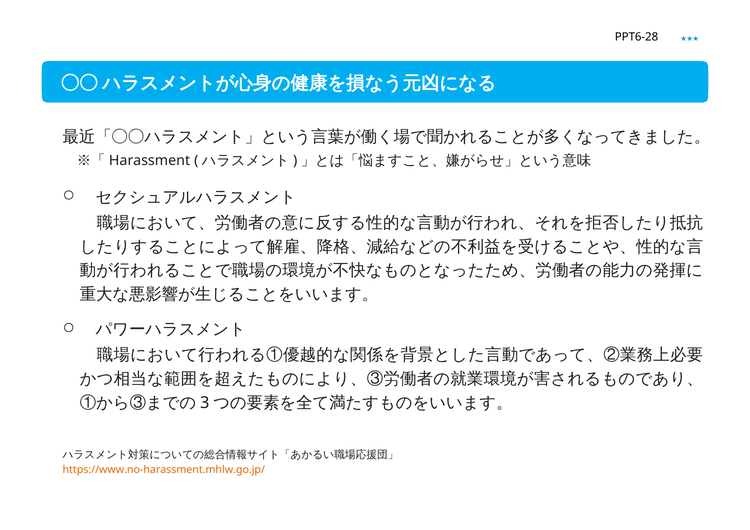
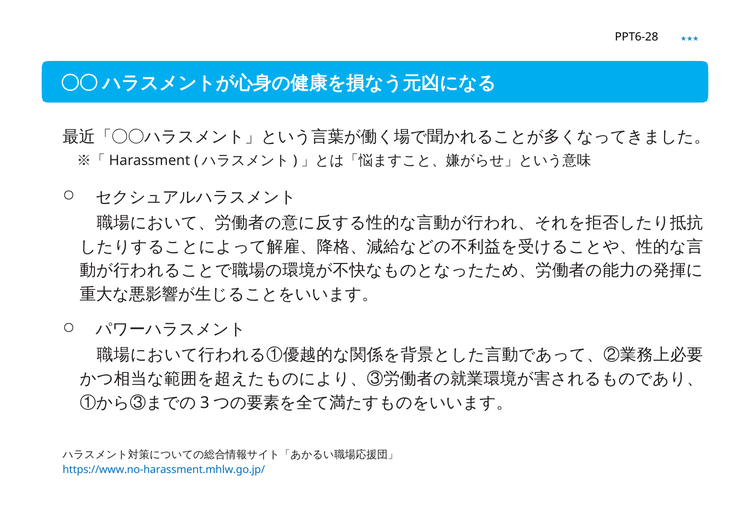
https://www.no-harassment.mhlw.go.jp/ colour: orange -> blue (164, 470)
